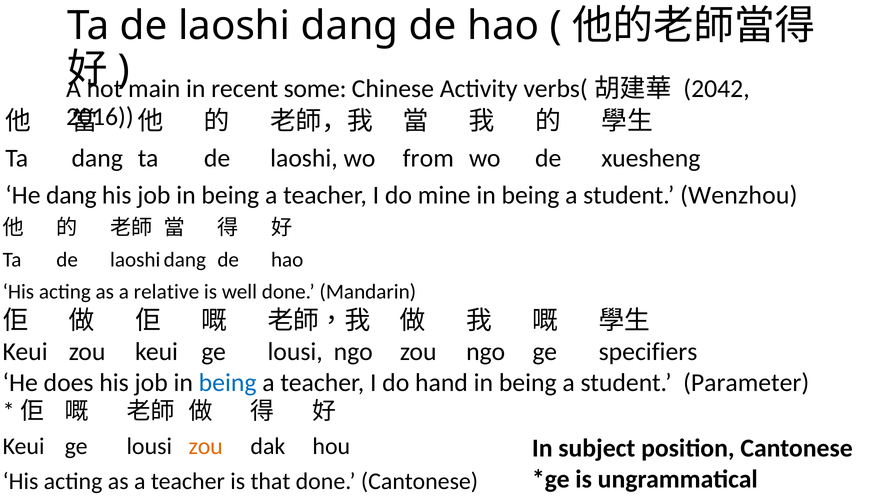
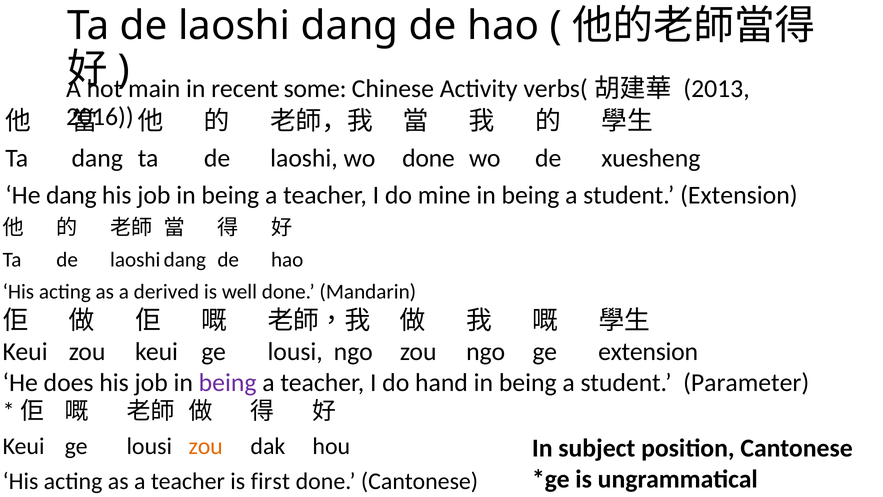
2042: 2042 -> 2013 (717, 89)
wo from: from -> done (428, 158)
student Wenzhou: Wenzhou -> Extension (739, 195)
relative: relative -> derived (166, 292)
ge specifiers: specifiers -> extension (648, 351)
being colour: blue -> purple (228, 382)
that: that -> first (270, 481)
